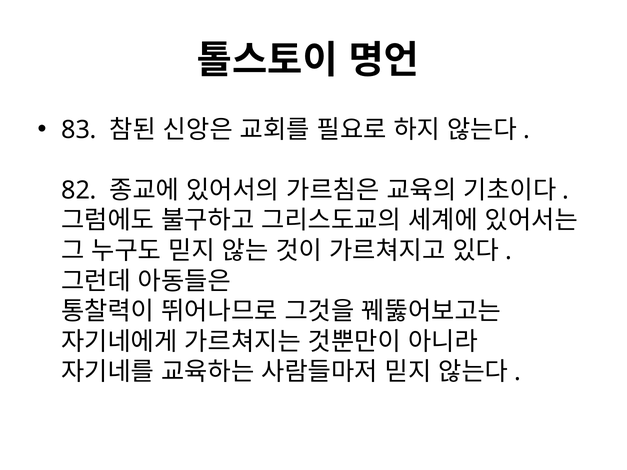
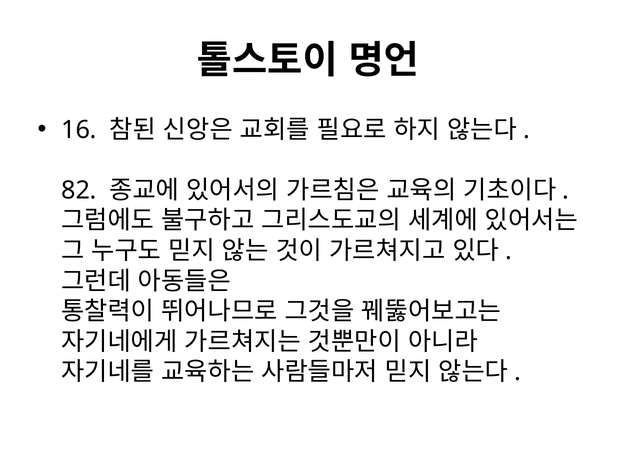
83: 83 -> 16 (79, 130)
